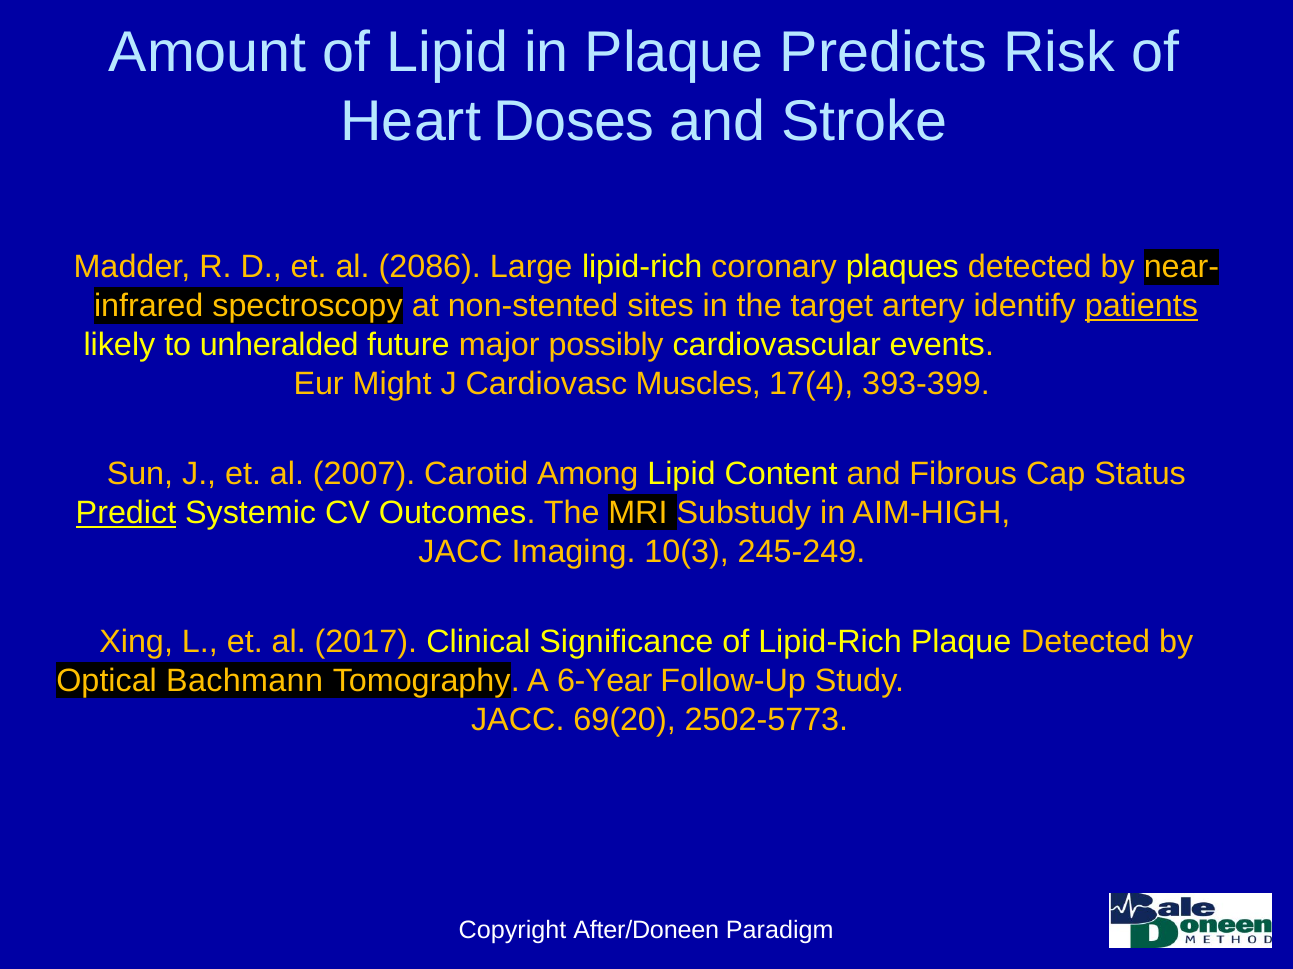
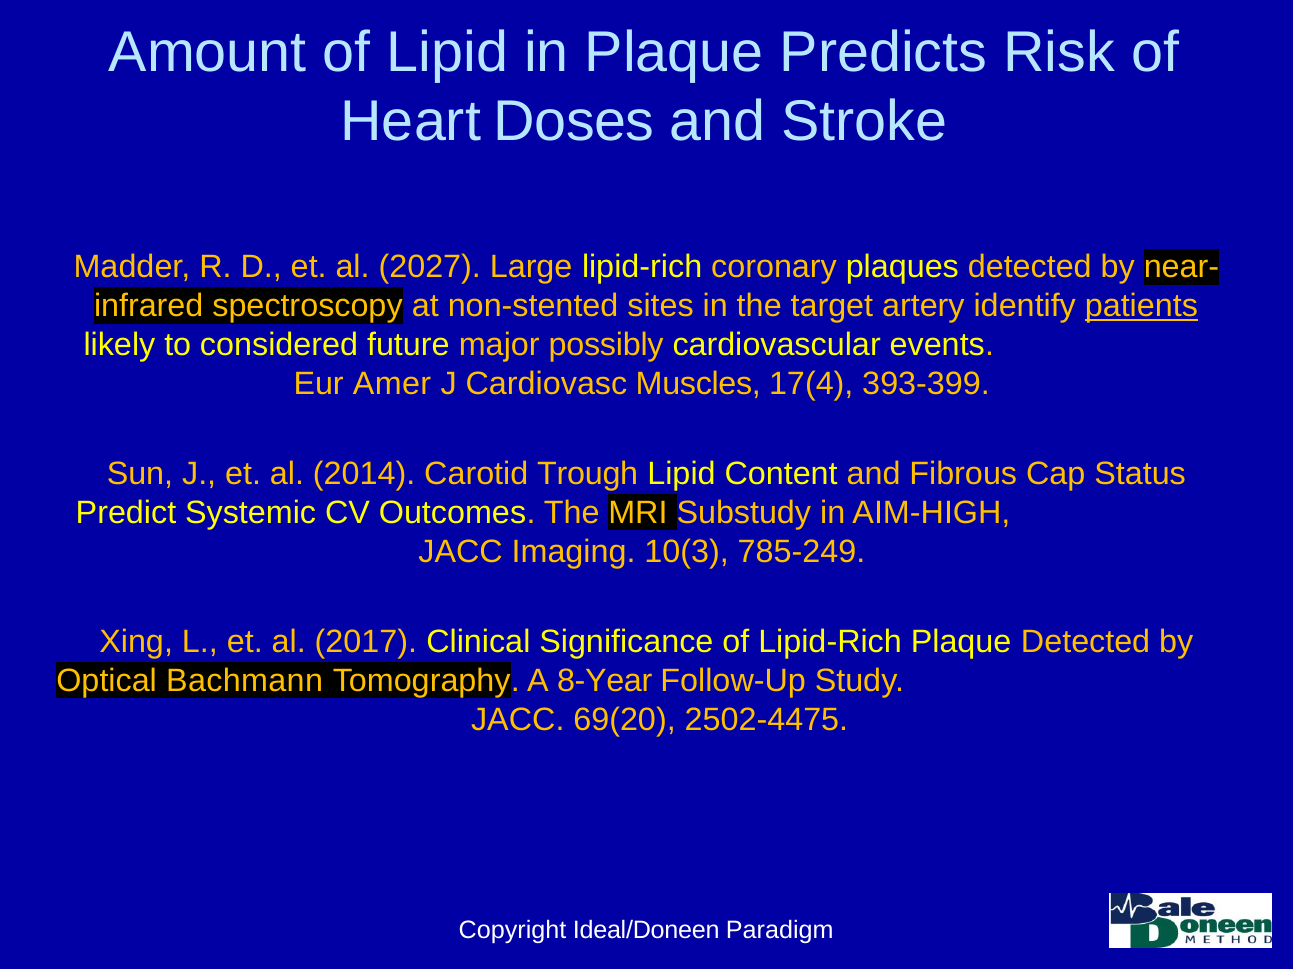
2086: 2086 -> 2027 (430, 267)
unheralded: unheralded -> considered (279, 345)
Might: Might -> Amer (392, 384)
2007: 2007 -> 2014 (364, 474)
Among: Among -> Trough (588, 474)
Predict underline: present -> none (126, 513)
245-249: 245-249 -> 785-249 (802, 552)
6-Year: 6-Year -> 8-Year (605, 681)
2502-5773: 2502-5773 -> 2502-4475 (766, 720)
After/Doneen: After/Doneen -> Ideal/Doneen (646, 931)
